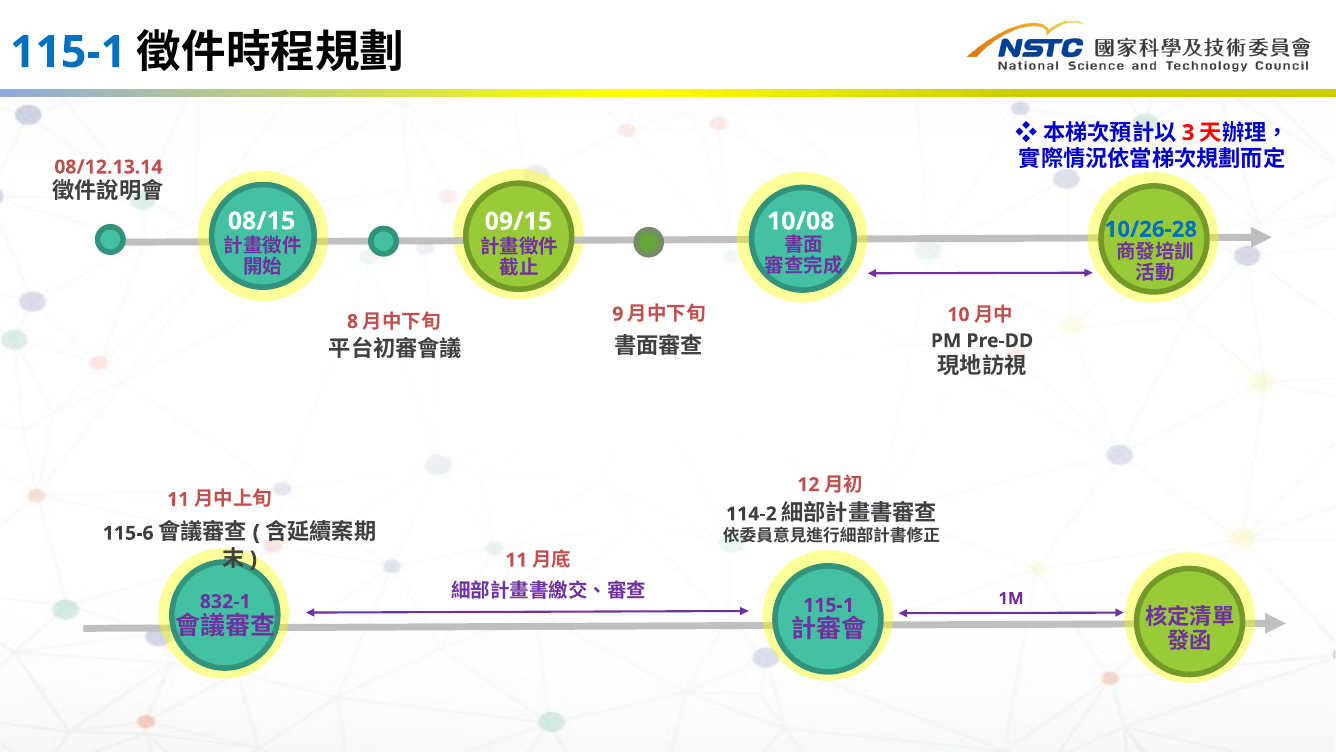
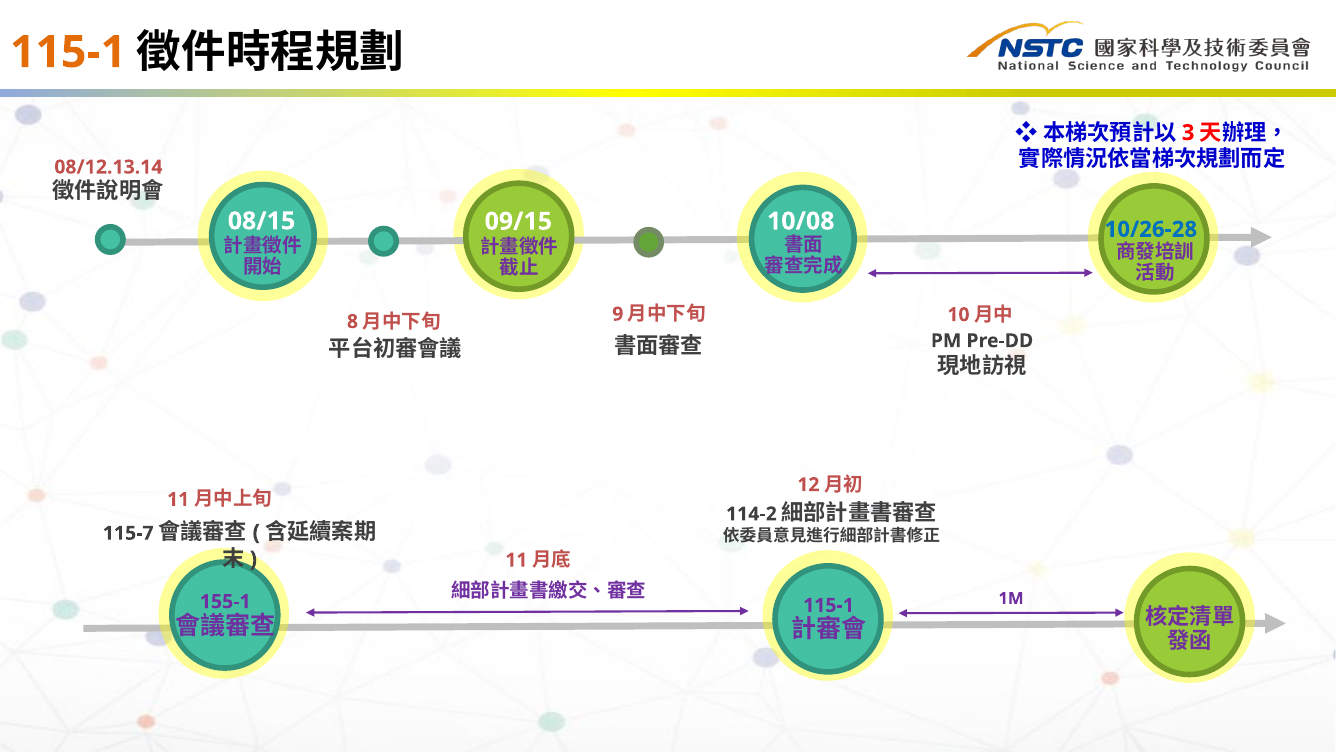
115-1 colour: blue -> orange (68, 52)
115-6: 115-6 -> 115-7 (128, 533)
832-1: 832-1 -> 155-1 (225, 601)
